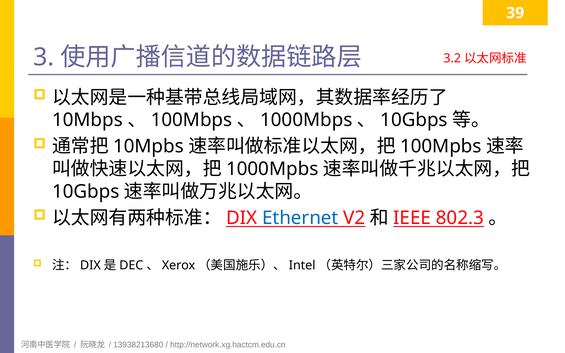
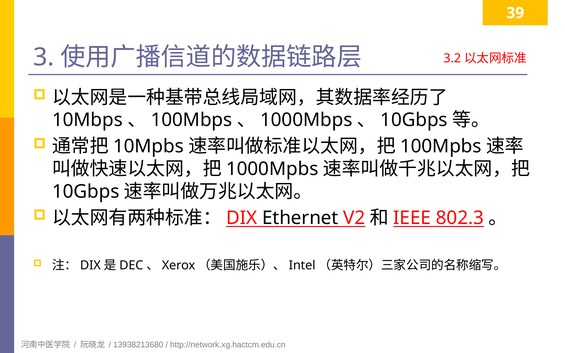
Ethernet colour: blue -> black (300, 218)
